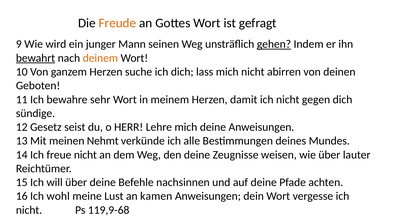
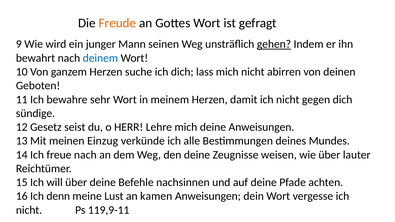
bewahrt underline: present -> none (36, 58)
deinem colour: orange -> blue (100, 58)
Nehmt: Nehmt -> Einzug (103, 141)
freue nicht: nicht -> nach (85, 155)
wohl: wohl -> denn (58, 196)
119,9-68: 119,9-68 -> 119,9-11 (109, 210)
